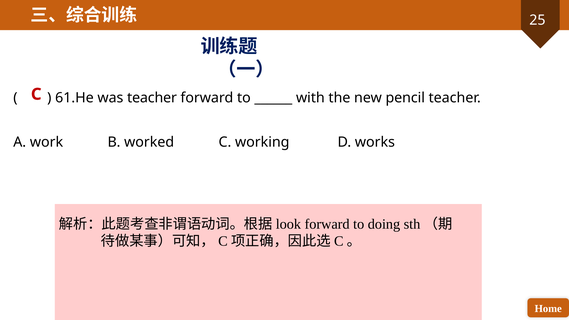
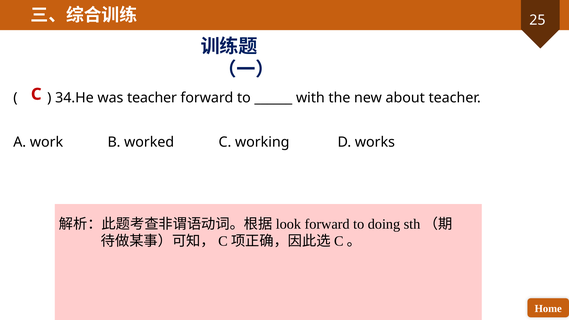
61.He: 61.He -> 34.He (74, 98)
pencil: pencil -> about (405, 98)
